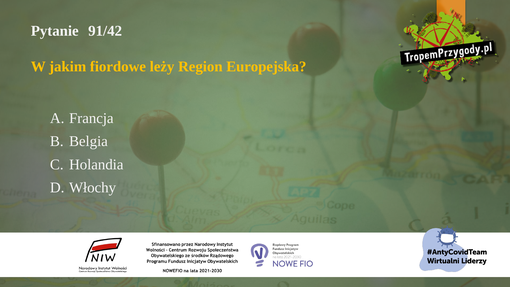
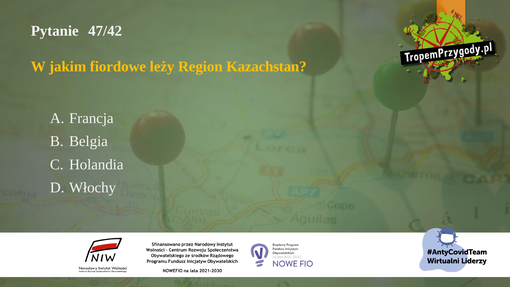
91/42: 91/42 -> 47/42 (105, 31)
Europejska: Europejska -> Kazachstan (266, 67)
